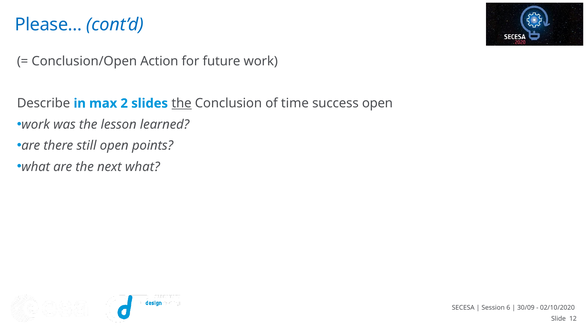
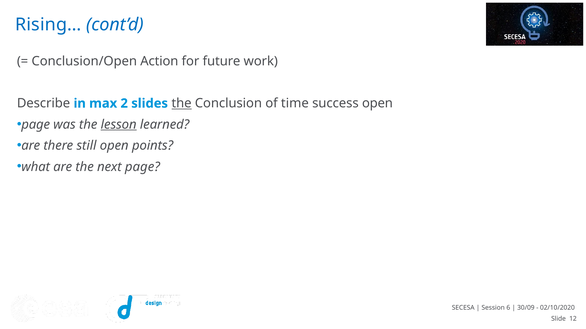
Please…: Please… -> Rising… (48, 25)
work: work -> page (36, 125)
lesson underline: none -> present (119, 125)
next what: what -> page (142, 167)
